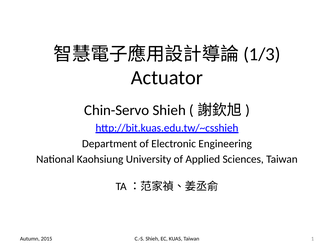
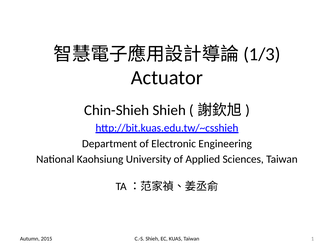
Chin-Servo: Chin-Servo -> Chin-Shieh (117, 111)
